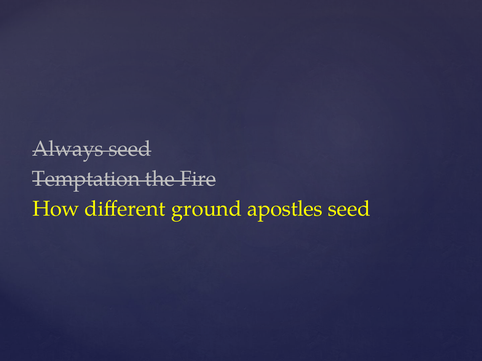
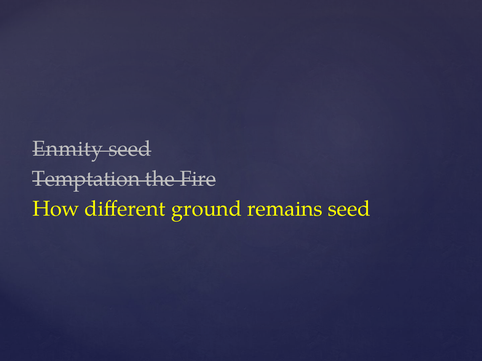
Always: Always -> Enmity (68, 149)
apostles: apostles -> remains (285, 209)
